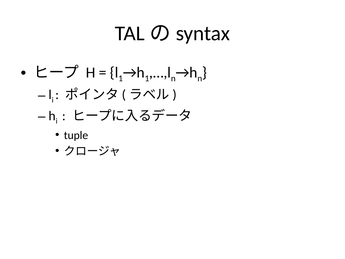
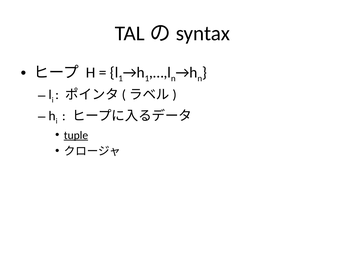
tuple underline: none -> present (76, 135)
